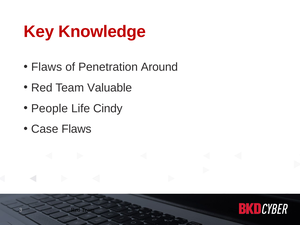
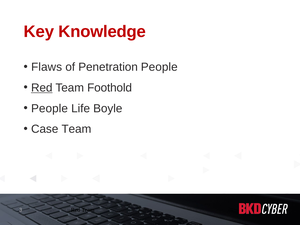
Penetration Around: Around -> People (159, 67)
Red underline: none -> present (42, 88)
Valuable: Valuable -> Foothold (110, 88)
Cindy: Cindy -> Boyle (108, 108)
Case Flaws: Flaws -> Team (76, 129)
